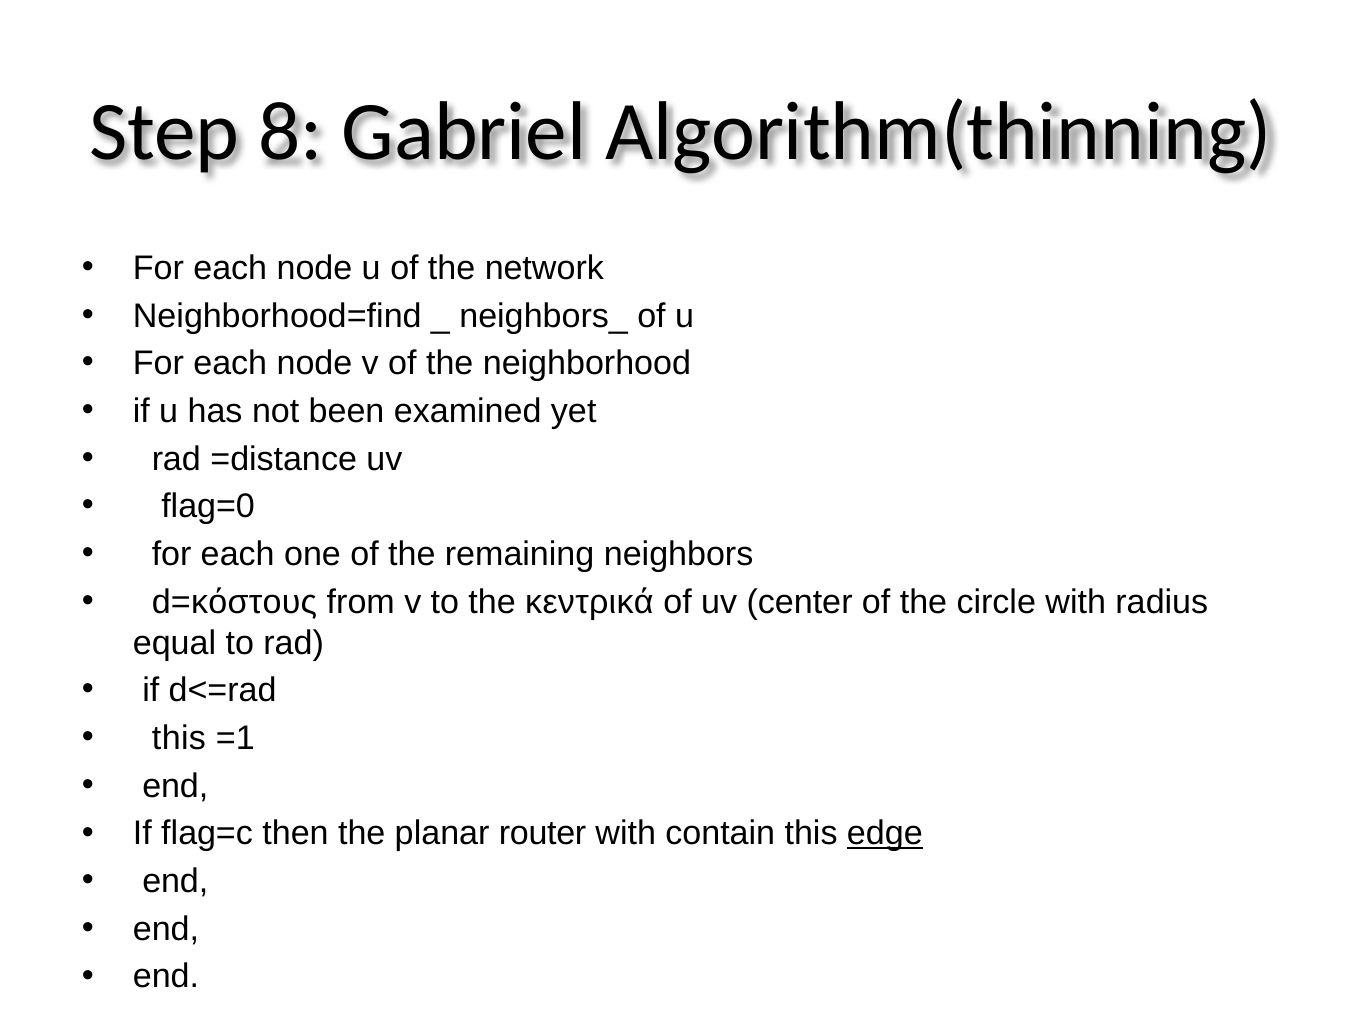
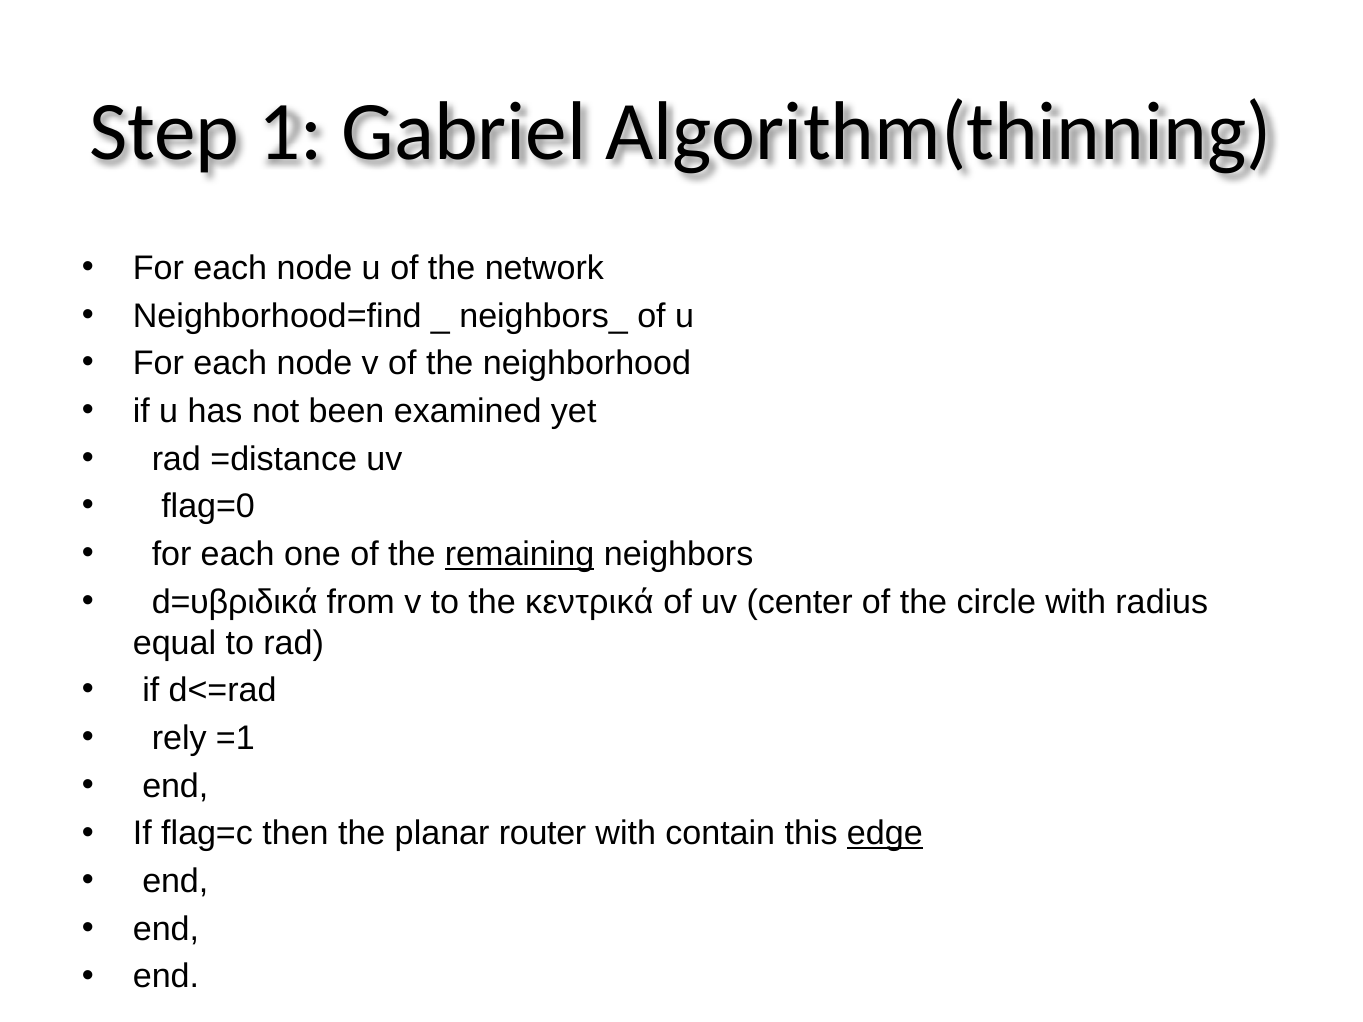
8: 8 -> 1 (291, 132)
remaining underline: none -> present (520, 554)
d=κόστους: d=κόστους -> d=υβριδικά (235, 602)
this: this -> rely (179, 738)
